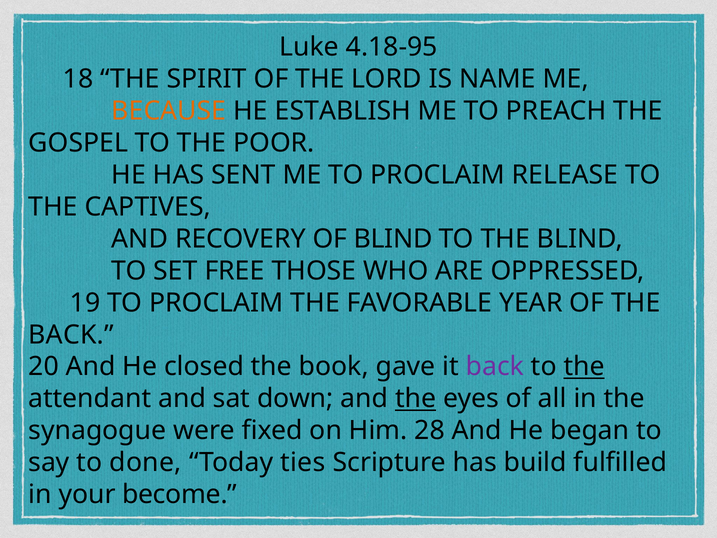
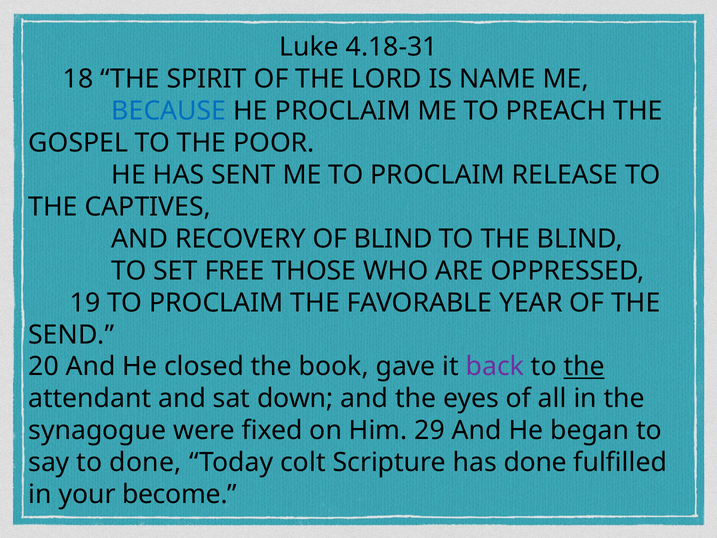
4.18-95: 4.18-95 -> 4.18-31 (392, 47)
BECAUSE colour: orange -> blue (169, 111)
HE ESTABLISH: ESTABLISH -> PROCLAIM (343, 111)
BACK: BACK -> SEND (71, 335)
the underline: present -> none (416, 398)
28: 28 -> 29 (430, 430)
ties: ties -> colt (303, 462)
has build: build -> done (535, 462)
